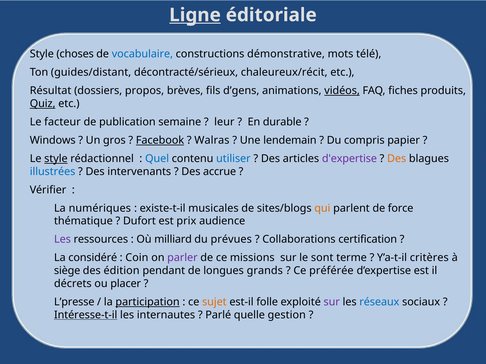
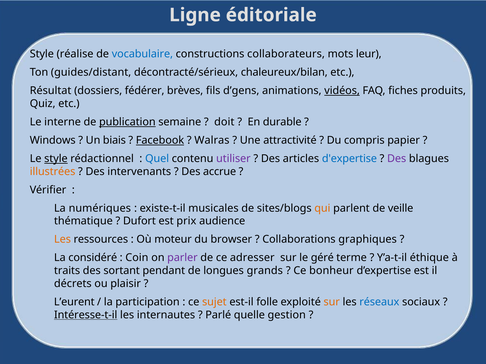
Ligne underline: present -> none (195, 15)
choses: choses -> réalise (75, 54)
démonstrative: démonstrative -> collaborateurs (286, 54)
télé: télé -> leur (369, 54)
chaleureux/récit: chaleureux/récit -> chaleureux/bilan (284, 72)
propos: propos -> fédérer (145, 91)
Quiz underline: present -> none (43, 104)
facteur: facteur -> interne (63, 122)
publication underline: none -> present (127, 122)
leur: leur -> doit (224, 122)
gros: gros -> biais (114, 140)
lendemain: lendemain -> attractivité (290, 140)
utiliser colour: blue -> purple (233, 159)
d'expertise colour: purple -> blue (349, 159)
Des colour: orange -> purple (397, 159)
illustrées colour: blue -> orange (53, 172)
force: force -> veille (401, 208)
Les colour: purple -> orange (62, 240)
milliard: milliard -> moteur (173, 240)
prévues: prévues -> browser (231, 240)
certification: certification -> graphiques (368, 240)
missions: missions -> adresser (252, 258)
sont: sont -> géré (322, 258)
critères: critères -> éthique (429, 258)
siège: siège -> traits (67, 271)
édition: édition -> sortant (122, 271)
préférée: préférée -> bonheur (331, 271)
placer: placer -> plaisir (126, 284)
L’presse: L’presse -> L’eurent (74, 302)
participation underline: present -> none (148, 302)
sur colour: purple -> orange (332, 302)
